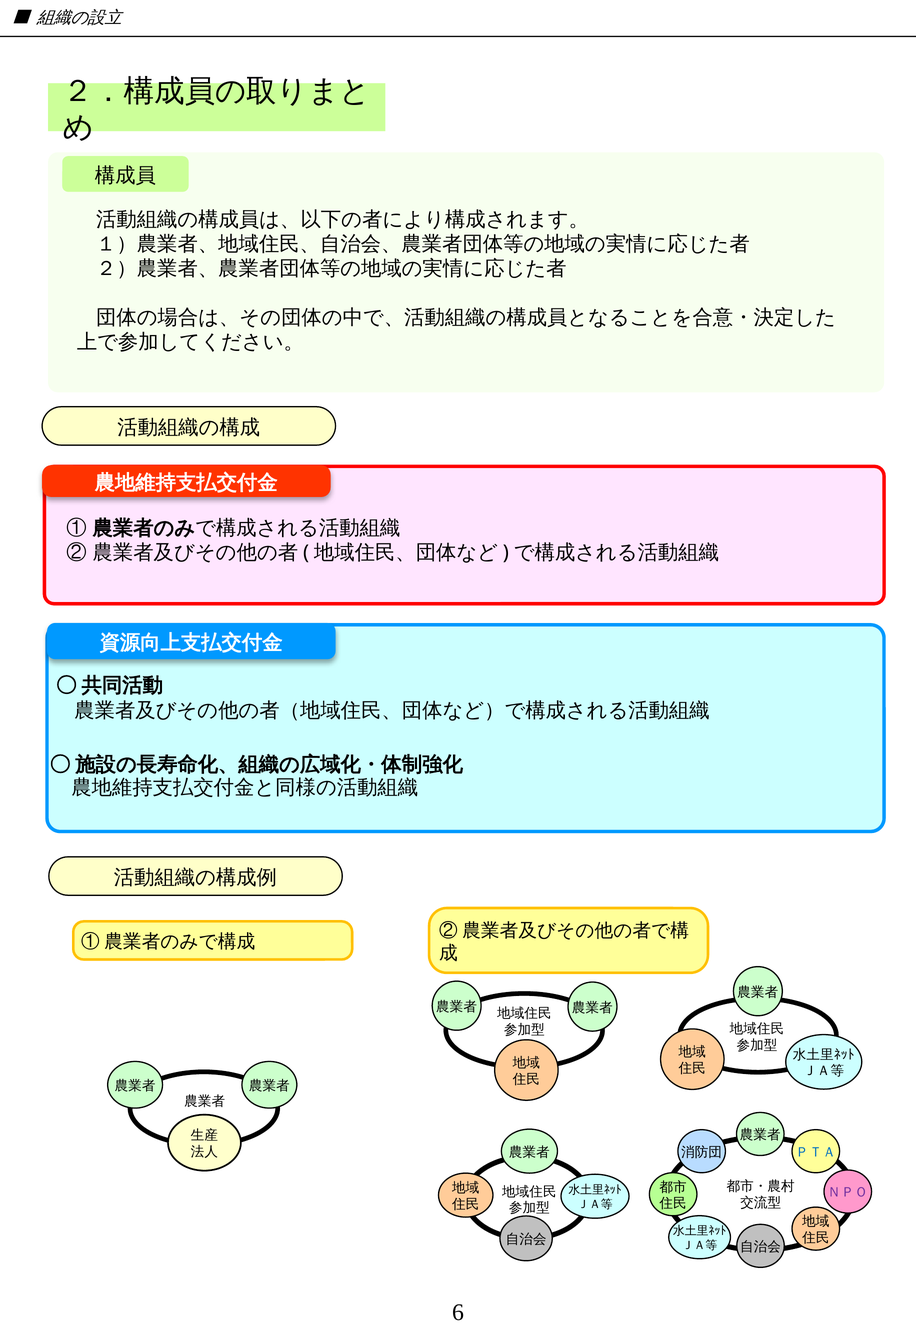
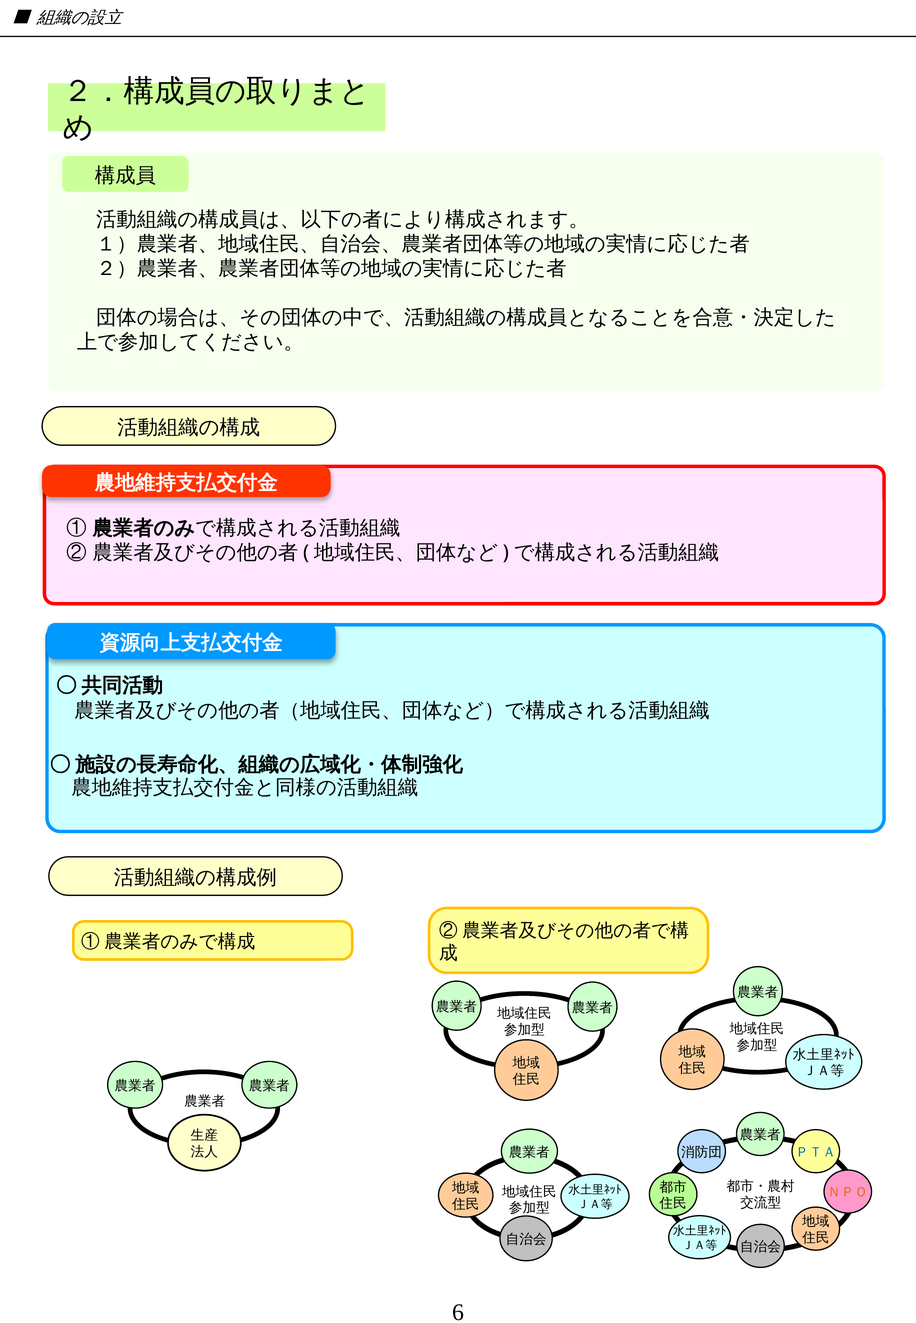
ＮＰＯ colour: purple -> orange (848, 1193)
